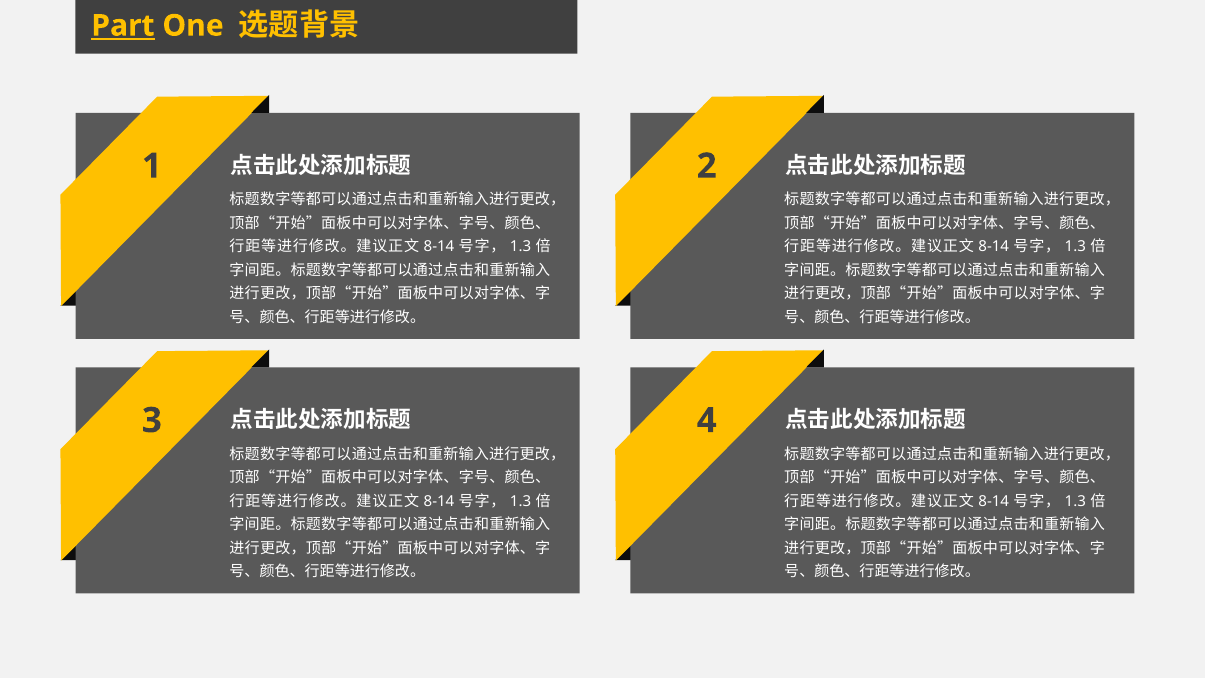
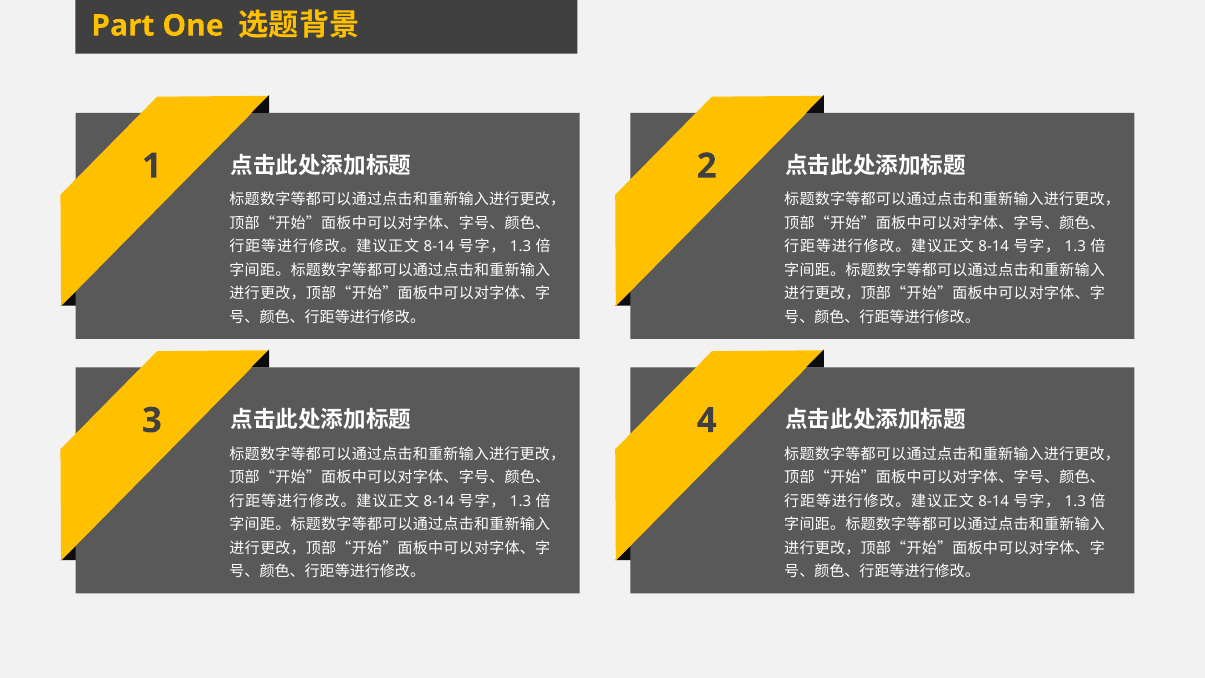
Part underline: present -> none (123, 26)
